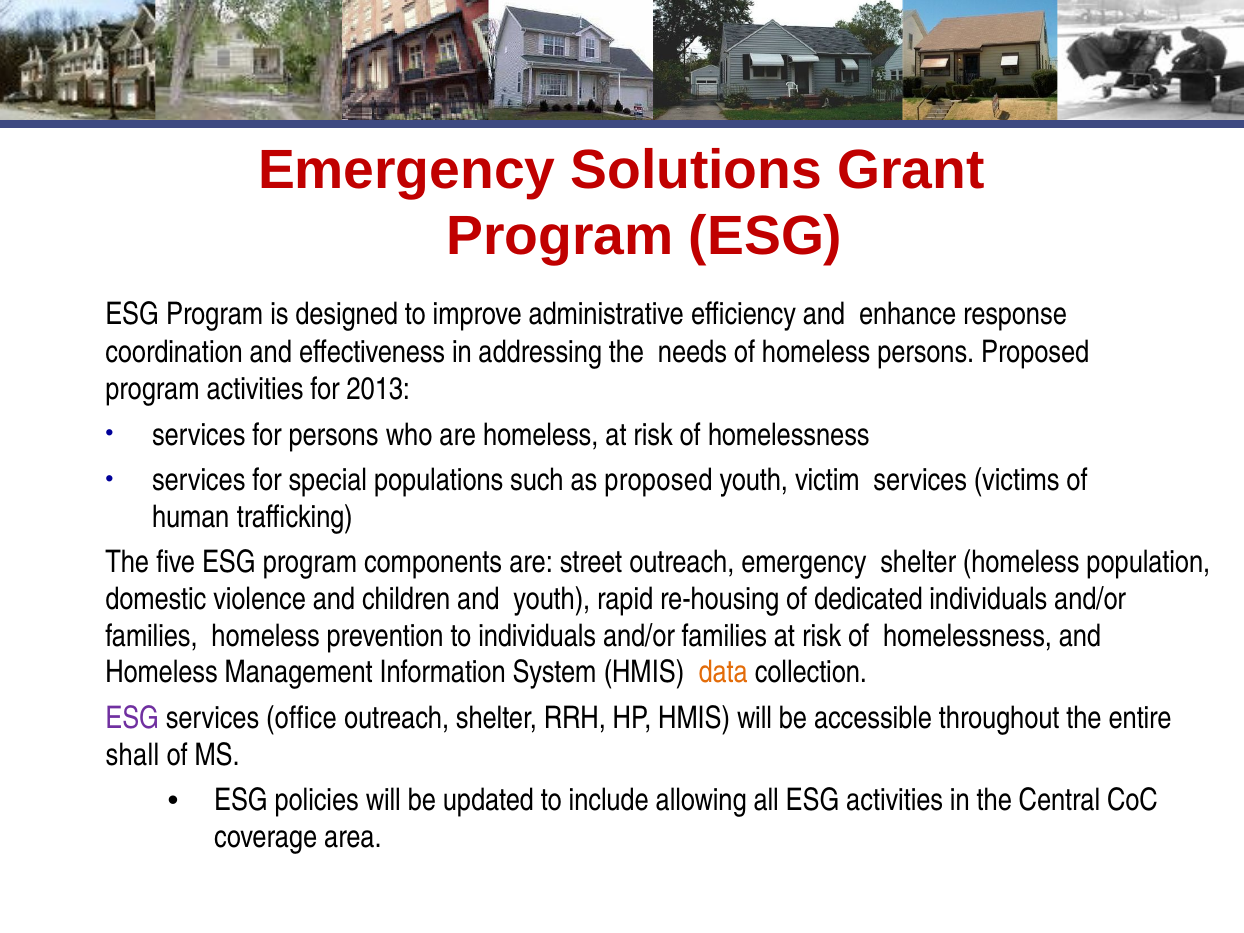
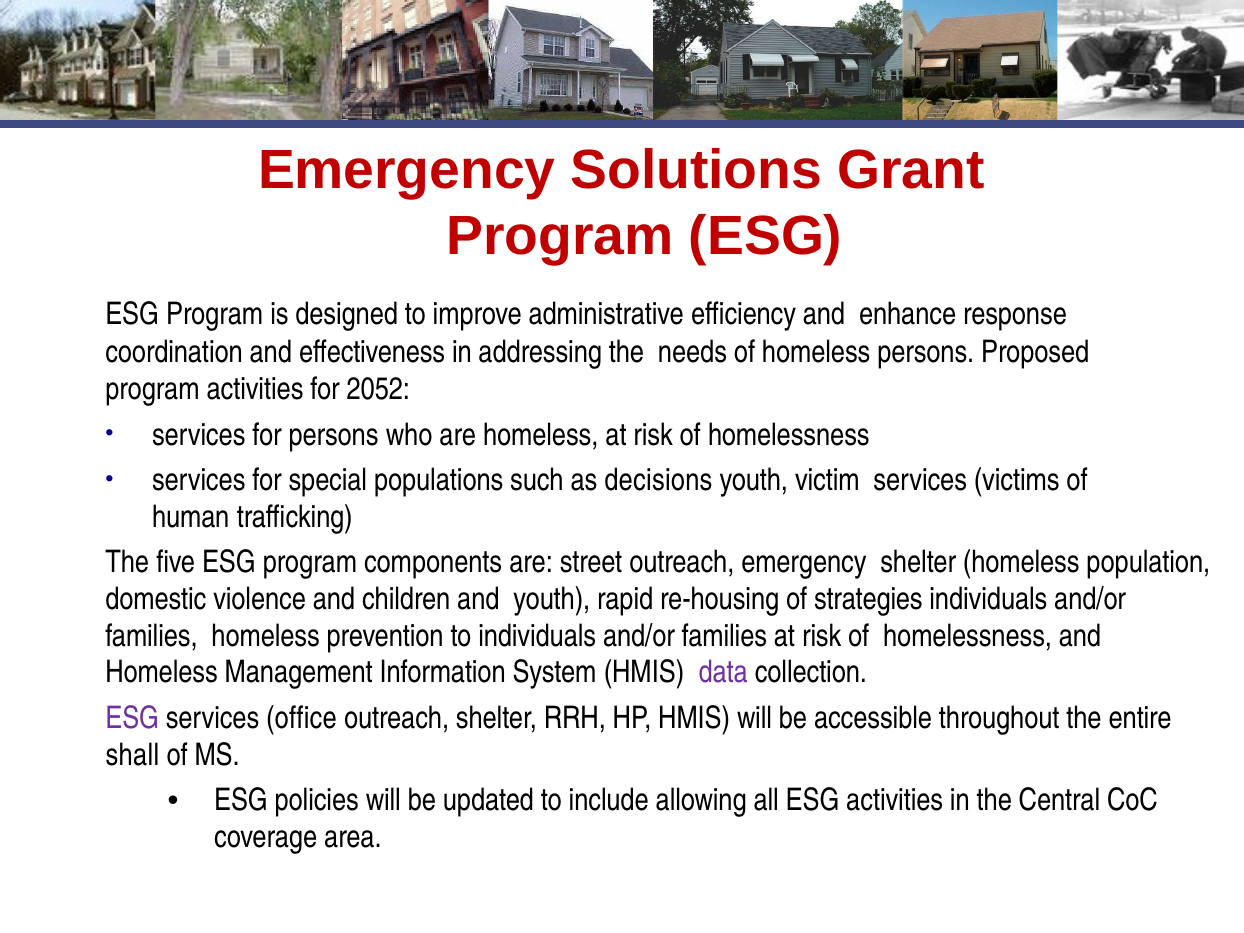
2013: 2013 -> 2052 (378, 389)
as proposed: proposed -> decisions (658, 480)
dedicated: dedicated -> strategies (868, 599)
data colour: orange -> purple (723, 673)
